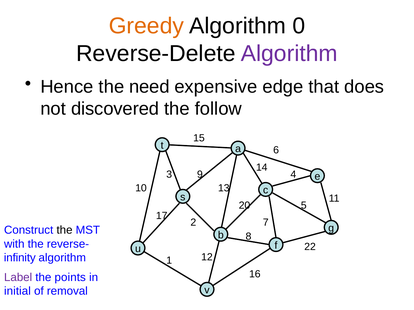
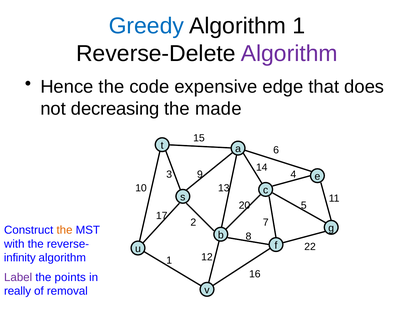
Greedy colour: orange -> blue (146, 26)
Algorithm 0: 0 -> 1 (299, 26)
need: need -> code (149, 87)
discovered: discovered -> decreasing (115, 109)
follow: follow -> made (218, 109)
the colour: black -> orange (65, 231)
initial: initial -> really (18, 292)
